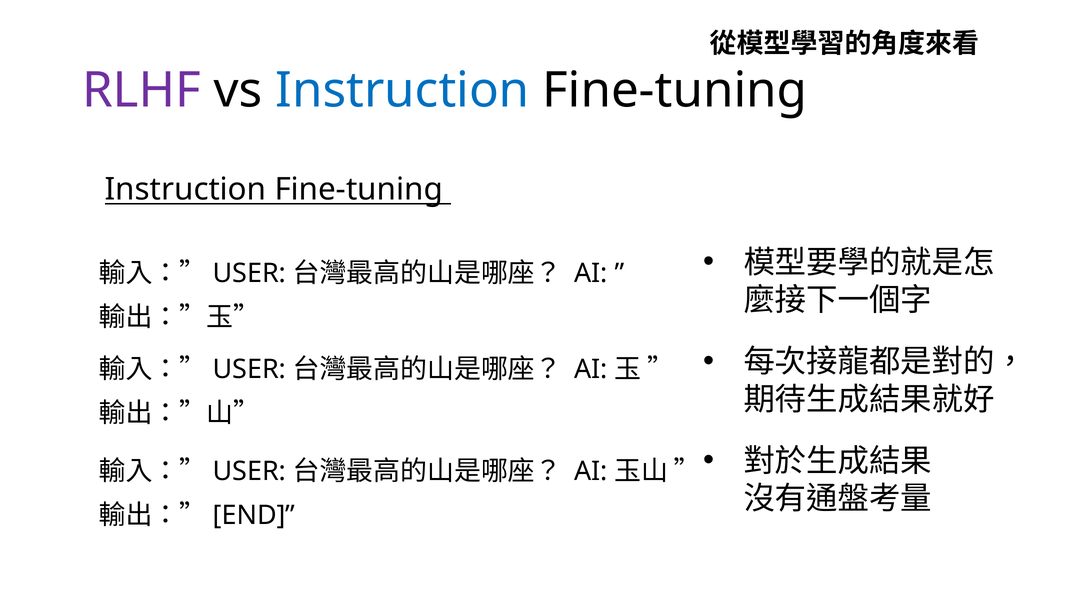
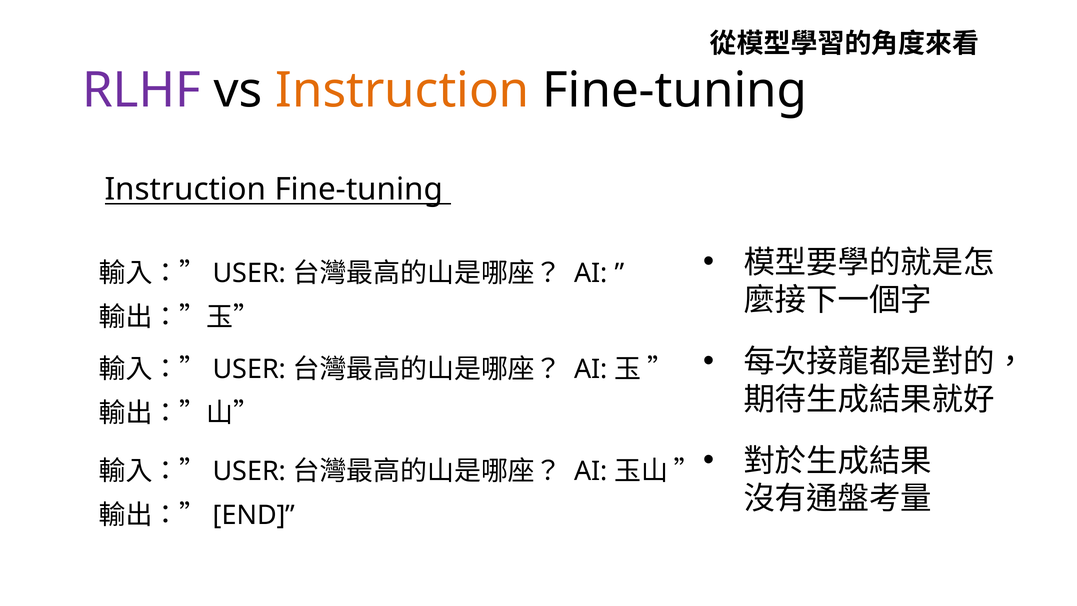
Instruction colour: blue -> orange (402, 90)
